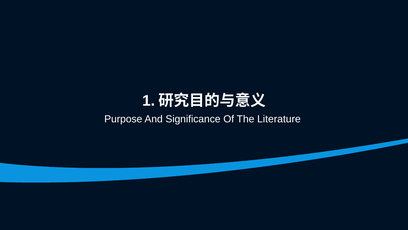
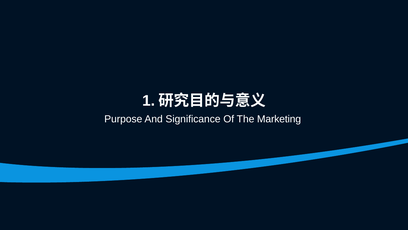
Literature: Literature -> Marketing (279, 119)
